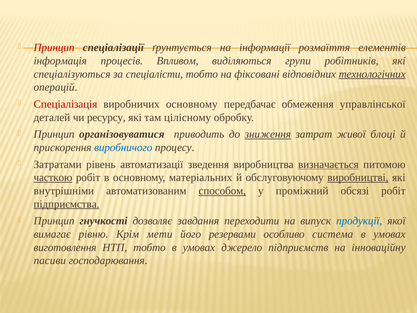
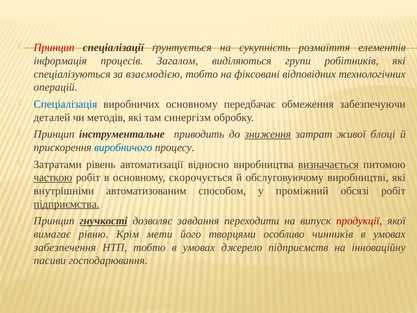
інформації: інформації -> сукупність (265, 48)
Впливом: Впливом -> Загалом (177, 61)
спеціалісти: спеціалісти -> взаємодією (154, 74)
технологічних underline: present -> none (372, 74)
Спеціалізація colour: red -> blue (65, 104)
управлінської: управлінської -> забезпечуючи (373, 104)
ресурсу: ресурсу -> методів (106, 117)
цілісному: цілісному -> синергізм (188, 117)
організовуватися: організовуватися -> інструментальне (122, 134)
зведення: зведення -> відносно (208, 164)
матеріальних: матеріальних -> скорочується (201, 178)
виробництві underline: present -> none (358, 178)
способом underline: present -> none (222, 191)
гнучкості underline: none -> present (104, 221)
продукції colour: blue -> red (359, 221)
резервами: резервами -> творцями (232, 234)
система: система -> чинників (333, 234)
виготовлення: виготовлення -> забезпечення (65, 247)
